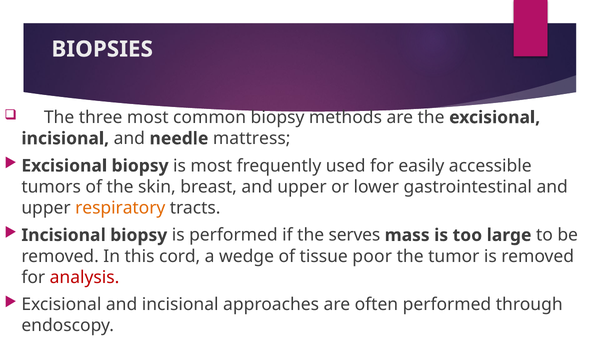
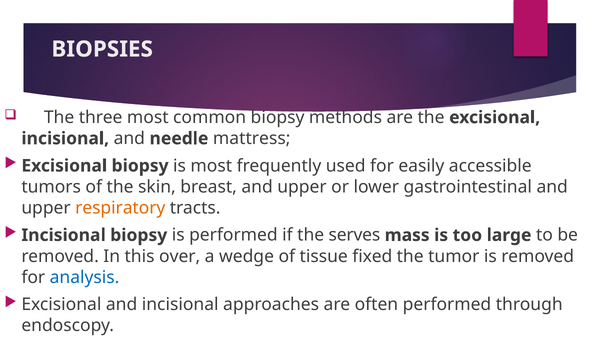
cord: cord -> over (180, 256)
poor: poor -> fixed (372, 256)
analysis colour: red -> blue (85, 277)
